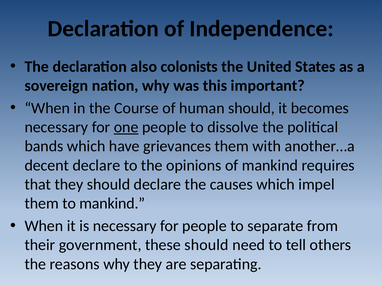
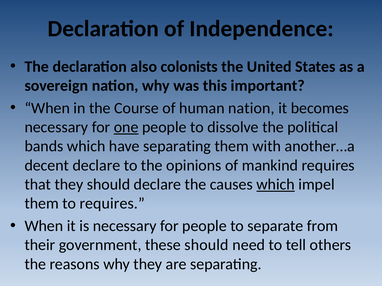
human should: should -> nation (251, 108)
have grievances: grievances -> separating (177, 146)
which underline: none -> present (276, 185)
to mankind: mankind -> requires (112, 204)
